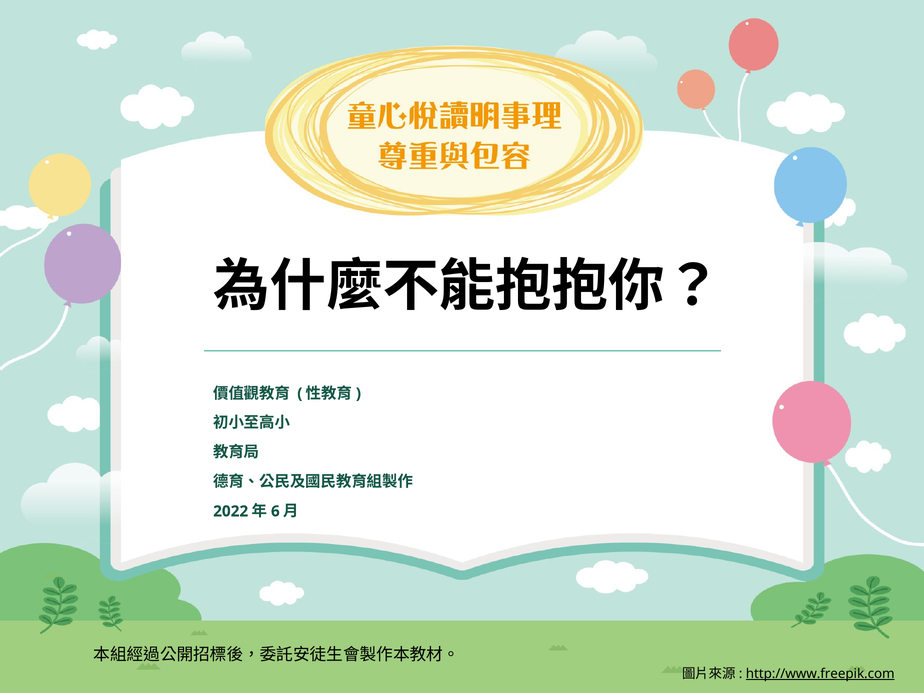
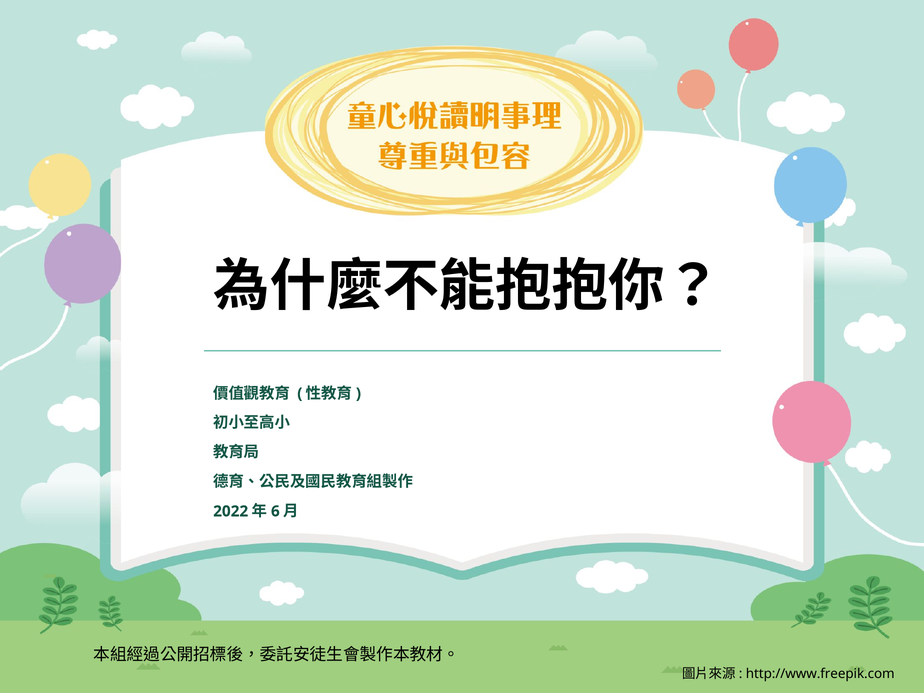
http://www.freepik.com underline: present -> none (820, 674)
